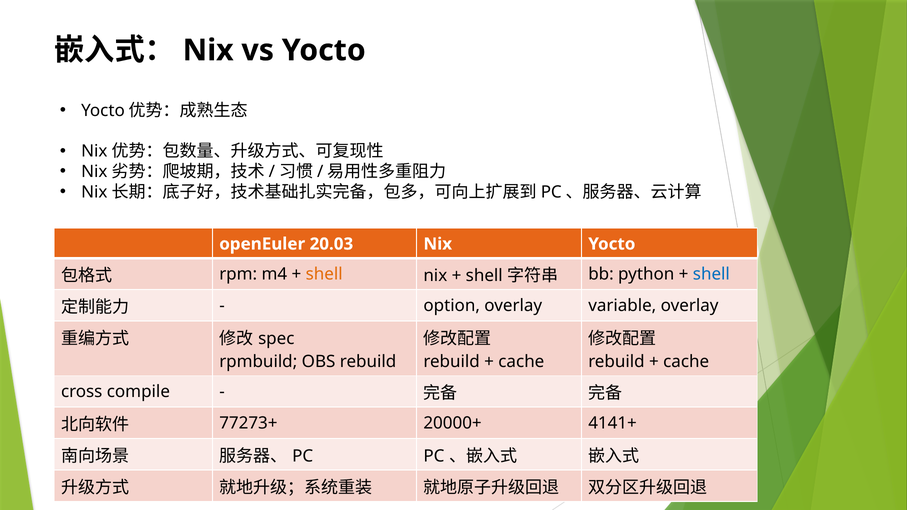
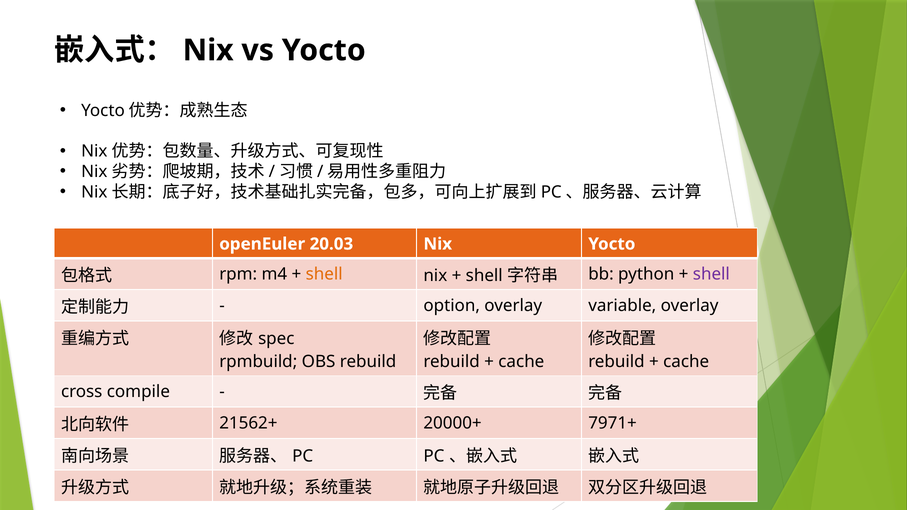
shell colour: blue -> purple (711, 274)
77273+: 77273+ -> 21562+ (248, 423)
4141+: 4141+ -> 7971+ (613, 423)
